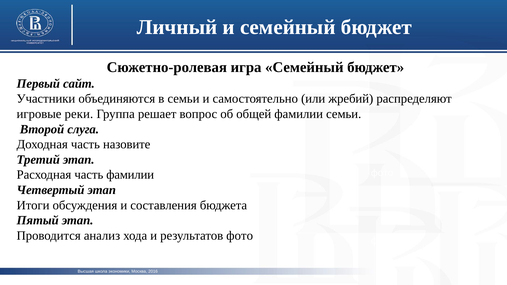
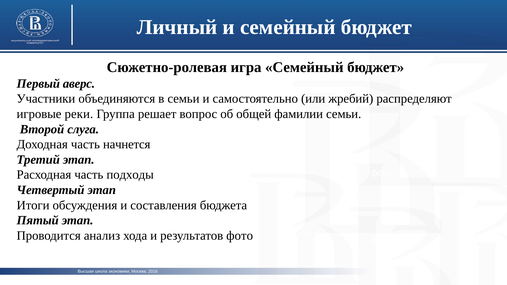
сайт: сайт -> аверс (79, 84)
назовите: назовите -> начнется (127, 144)
часть фамилии: фамилии -> подходы (130, 175)
